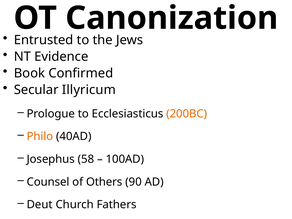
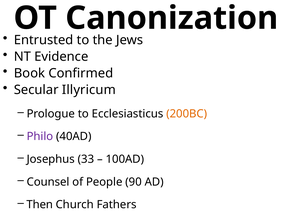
Philo colour: orange -> purple (40, 136)
58: 58 -> 33 (86, 159)
Others: Others -> People (104, 182)
Deut: Deut -> Then (40, 205)
